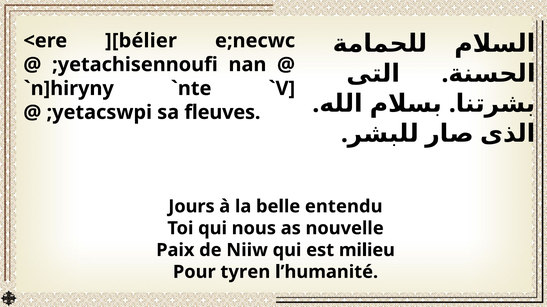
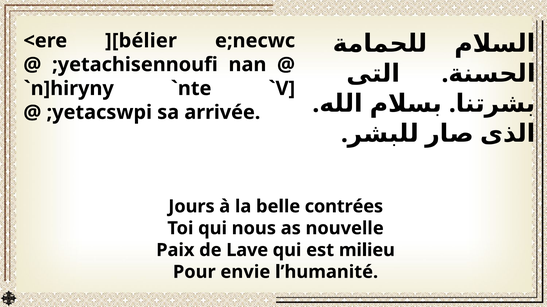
fleuves: fleuves -> arrivée (222, 113)
entendu: entendu -> contrées (344, 207)
Niiw: Niiw -> Lave (247, 251)
tyren: tyren -> envie (245, 272)
